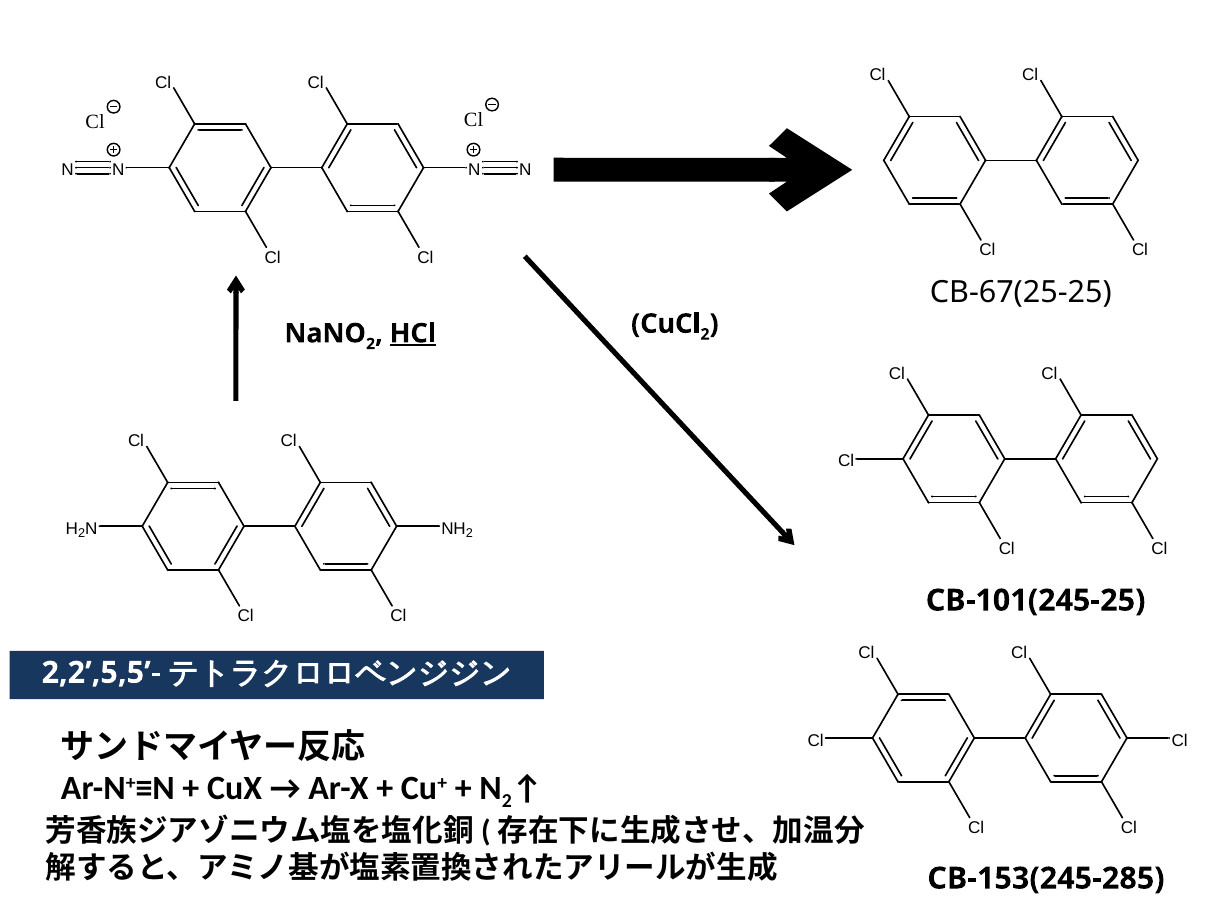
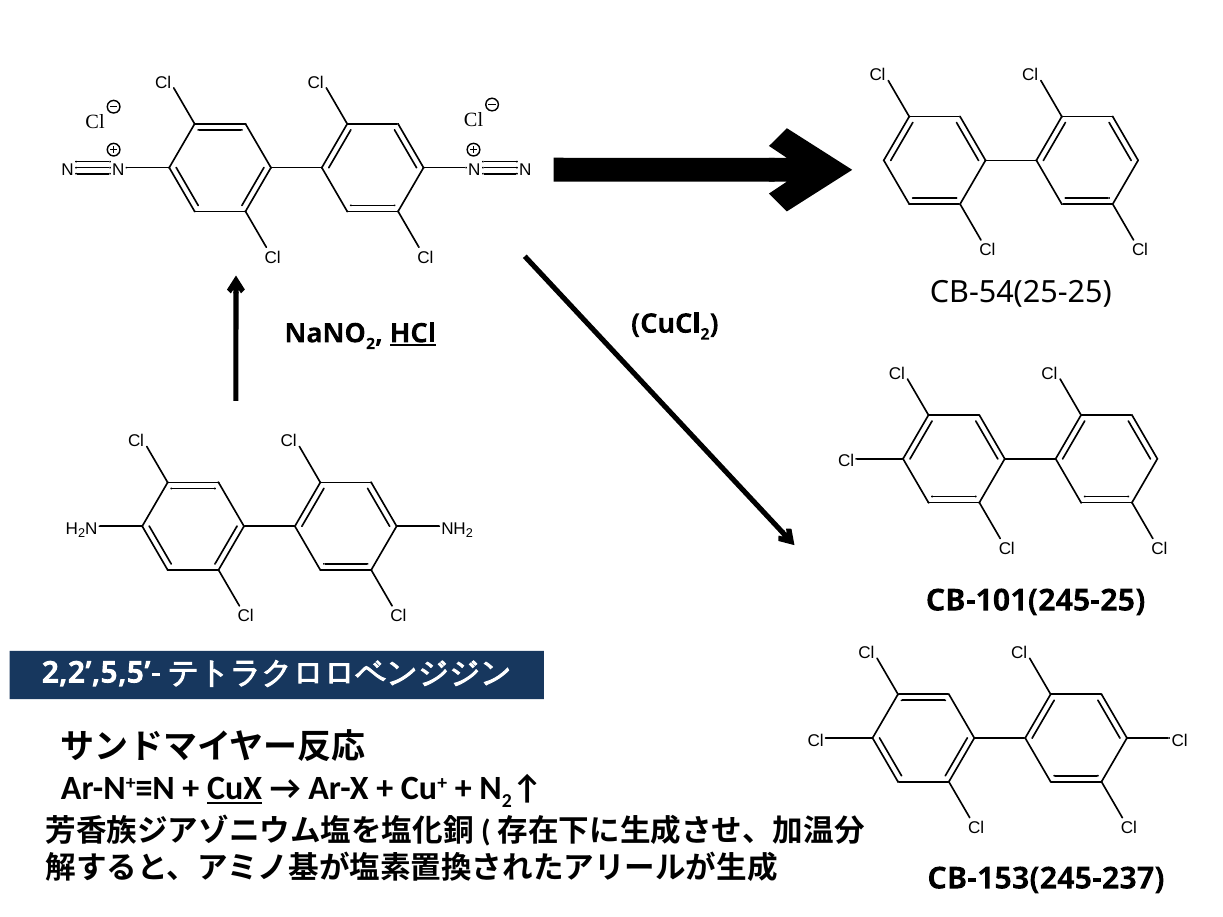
CB-67(25-25: CB-67(25-25 -> CB-54(25-25 (1021, 292)
CuX underline: none -> present (235, 788)
CB-153(245-285: CB-153(245-285 -> CB-153(245-237 (1046, 879)
